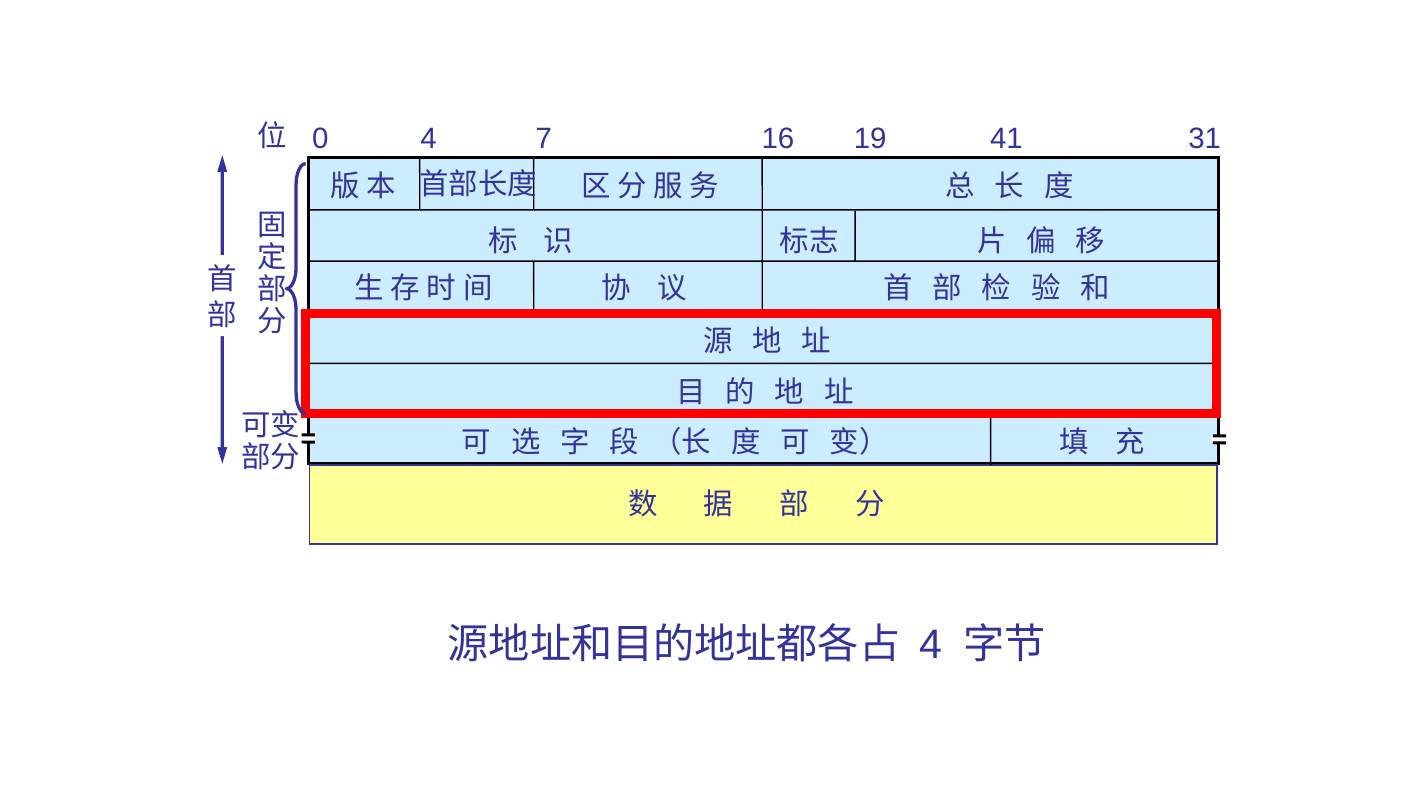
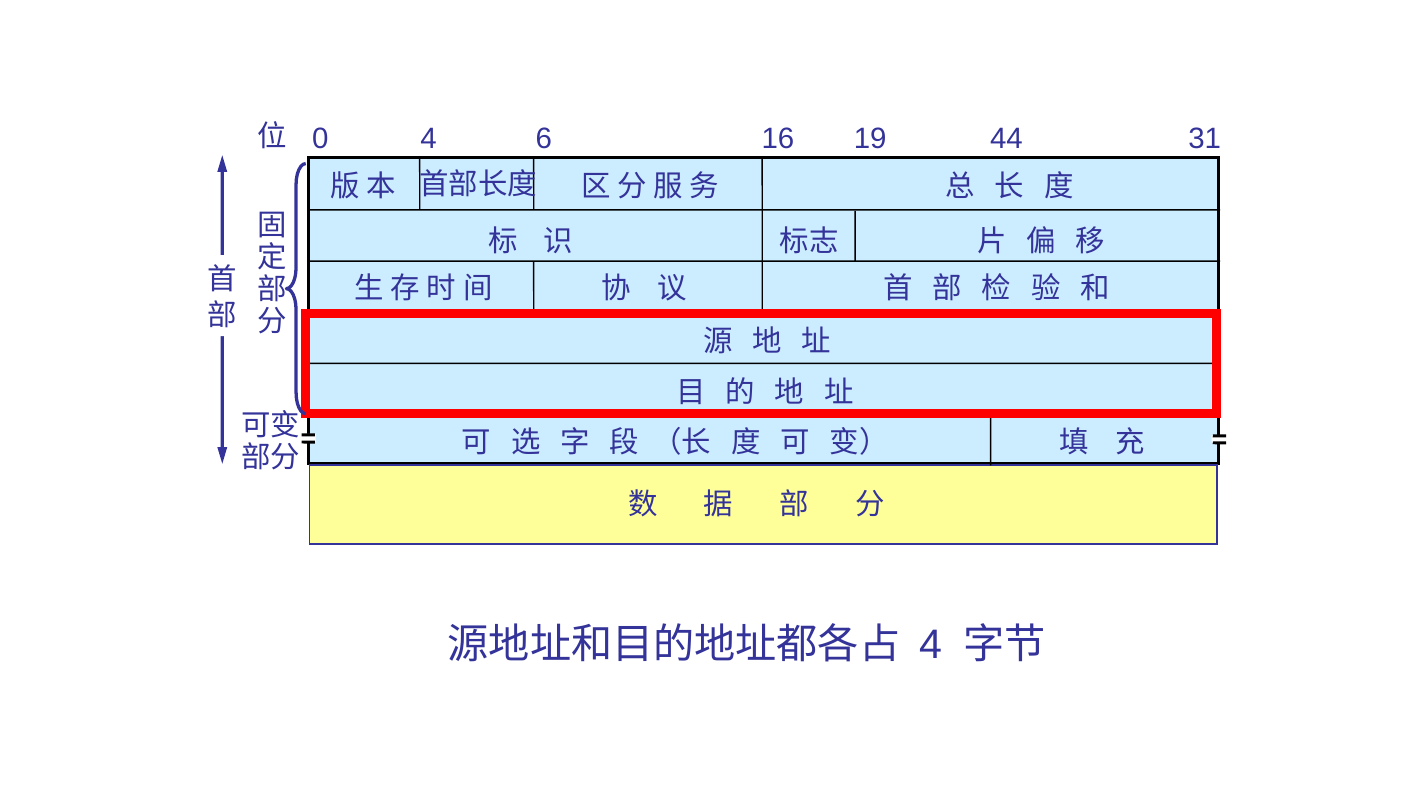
7: 7 -> 6 (544, 139)
41: 41 -> 44 (1006, 139)
